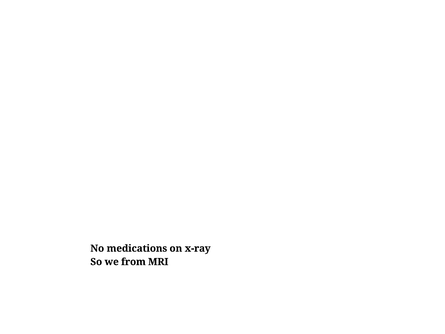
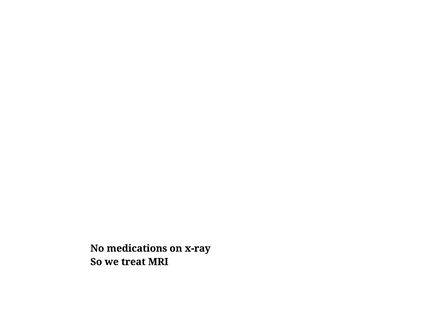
from: from -> treat (133, 262)
